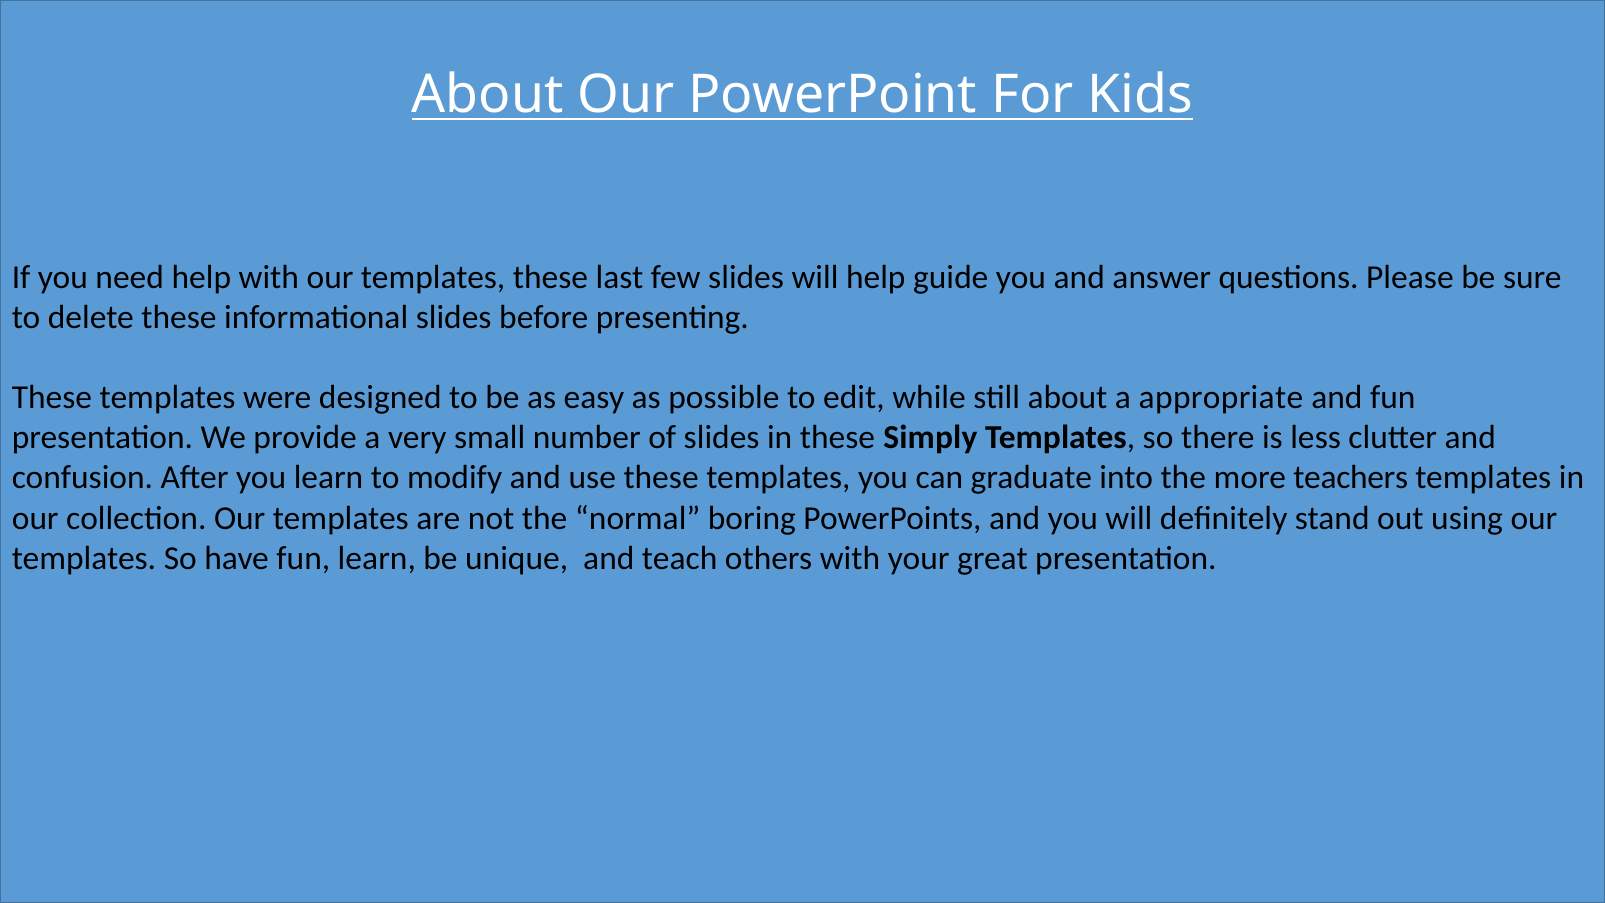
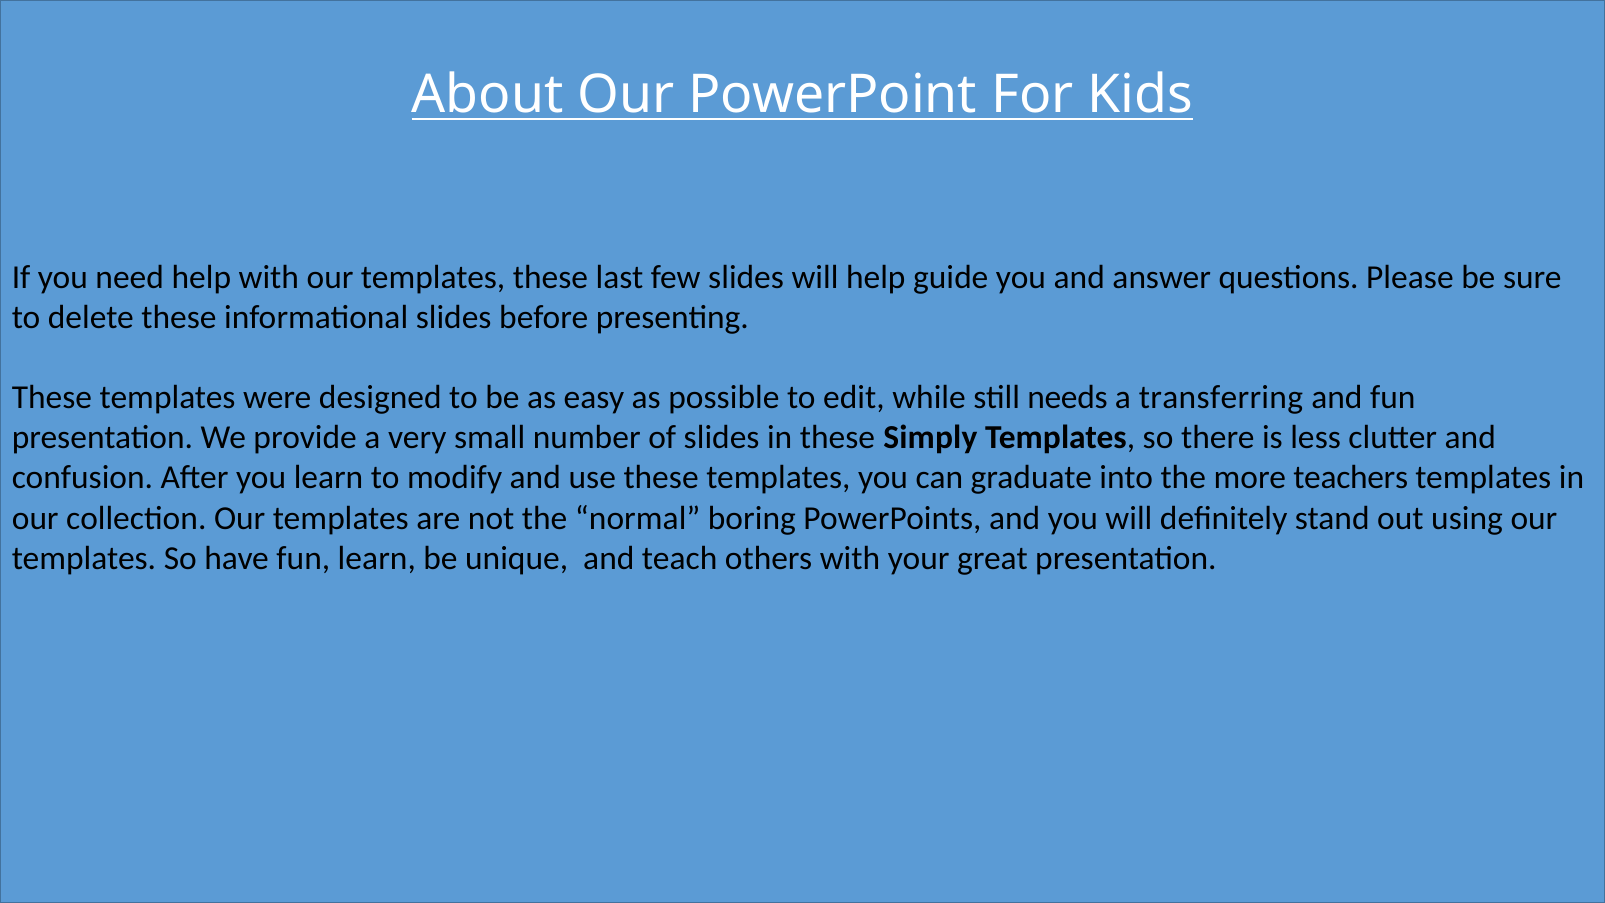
still about: about -> needs (1068, 398)
appropriate: appropriate -> transferring (1221, 398)
